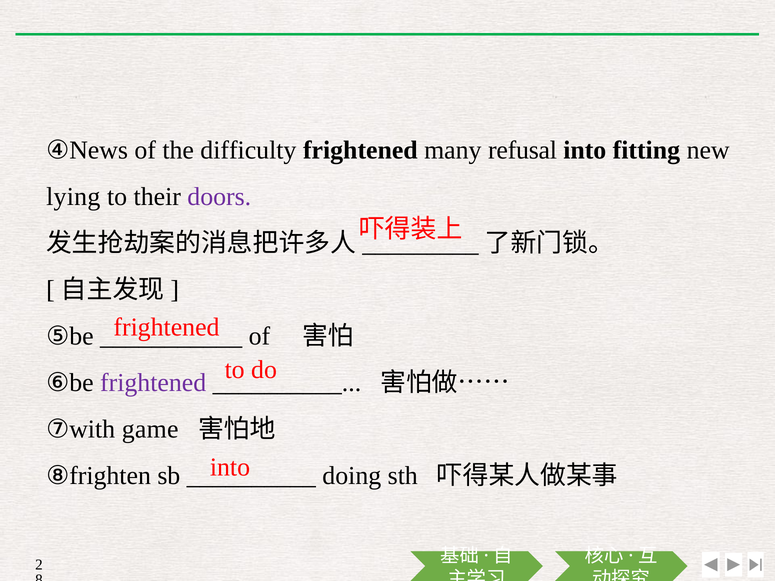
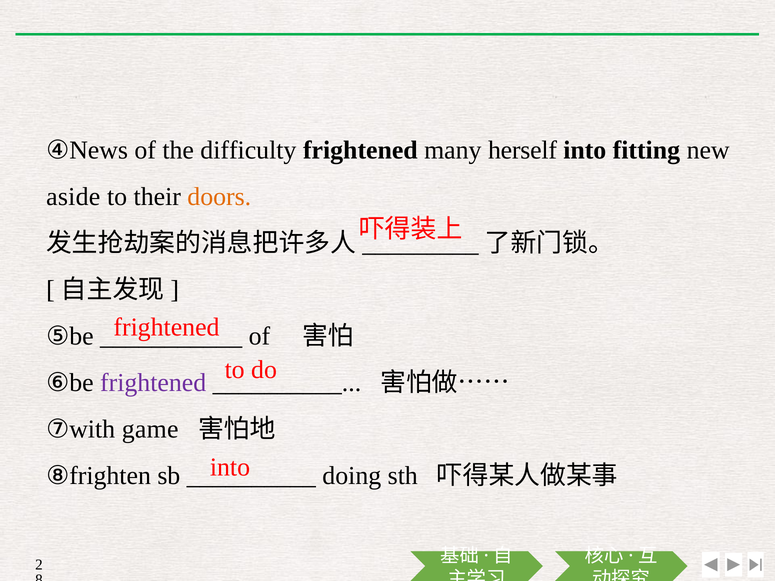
refusal: refusal -> herself (523, 150)
lying: lying -> aside (73, 197)
doors colour: purple -> orange (219, 197)
